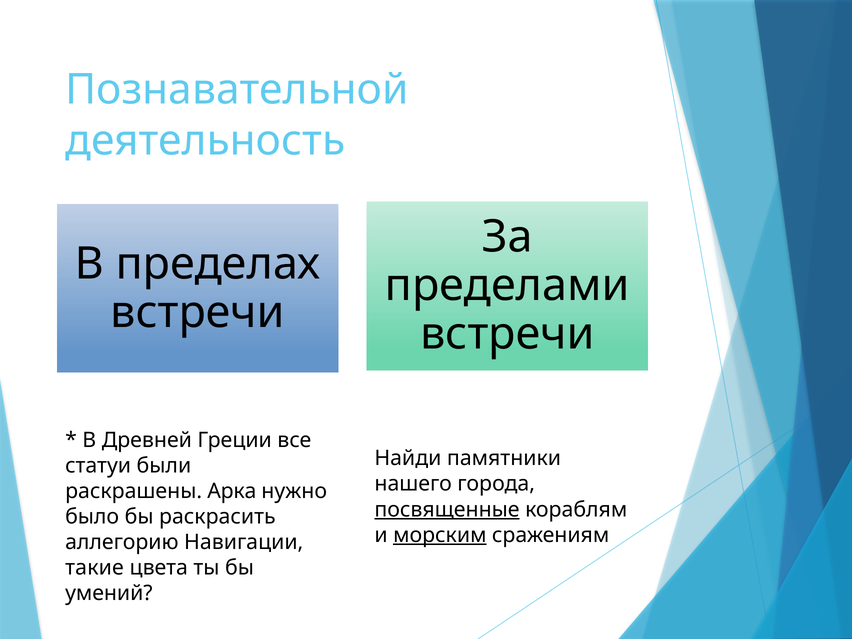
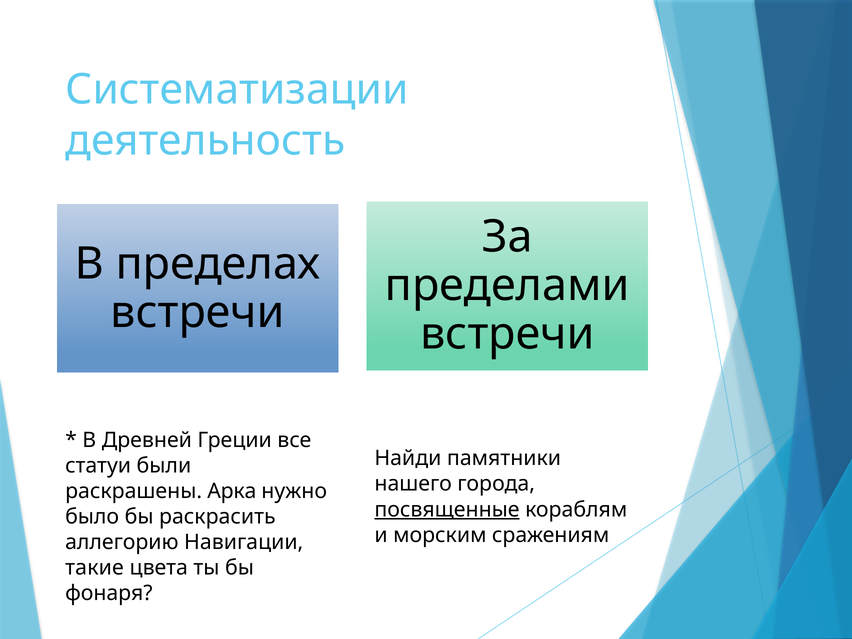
Познавательной: Познавательной -> Систематизации (237, 90)
морским underline: present -> none (440, 535)
умений: умений -> фонаря (109, 593)
